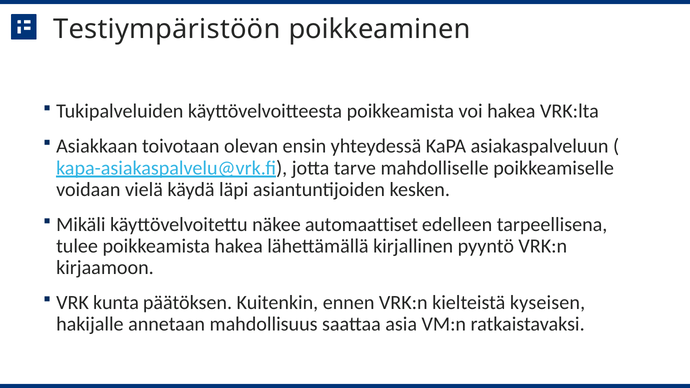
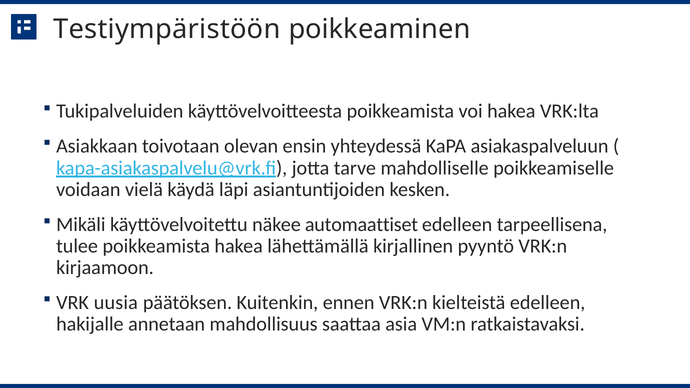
kunta: kunta -> uusia (116, 303)
kielteistä kyseisen: kyseisen -> edelleen (548, 303)
